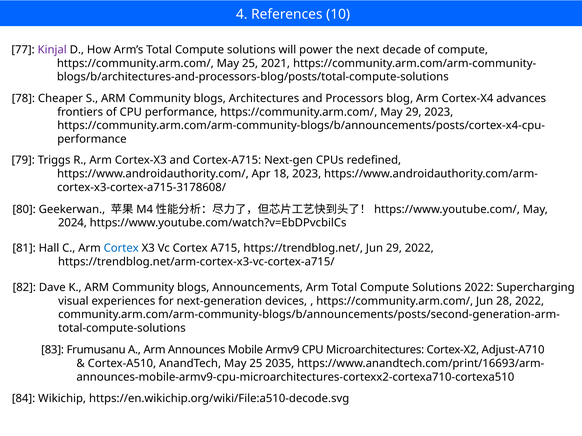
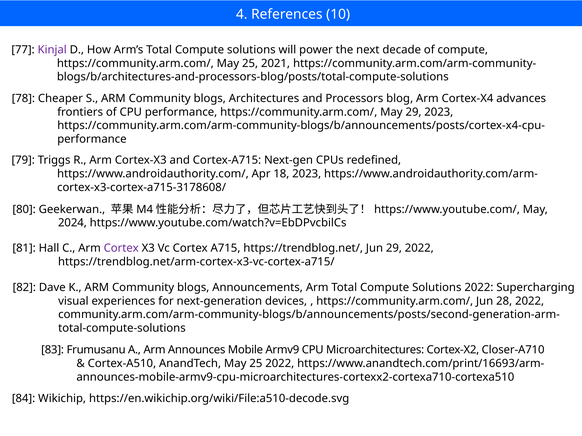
Cortex colour: blue -> purple (121, 249)
Adjust-A710: Adjust-A710 -> Closer-A710 (513, 350)
25 2035: 2035 -> 2022 (280, 364)
